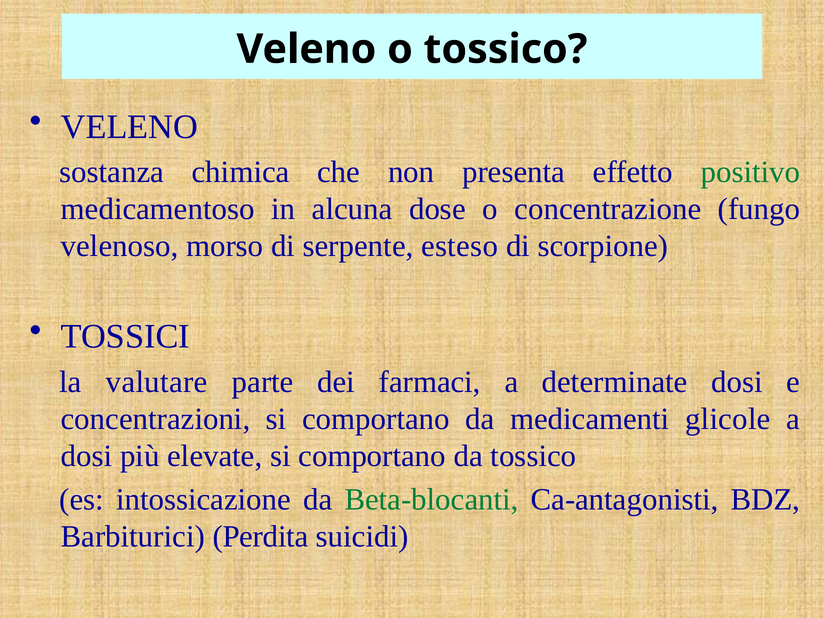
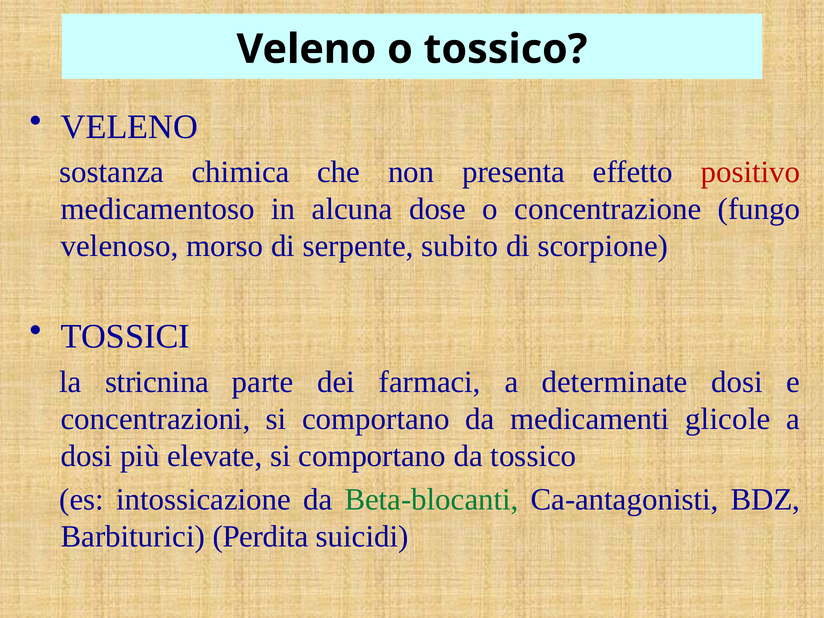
positivo colour: green -> red (751, 172)
esteso: esteso -> subito (460, 246)
valutare: valutare -> stricnina (157, 382)
